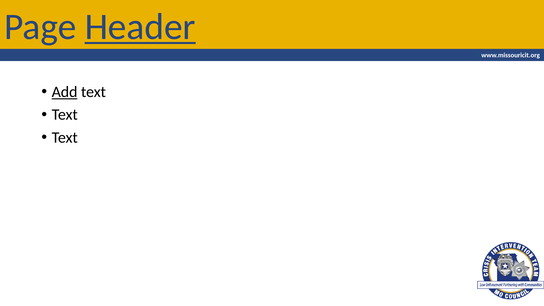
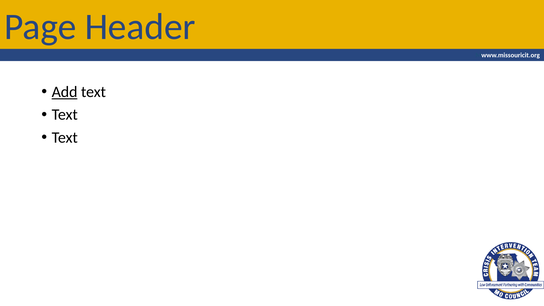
Header underline: present -> none (140, 27)
